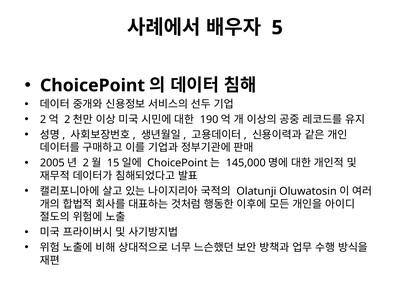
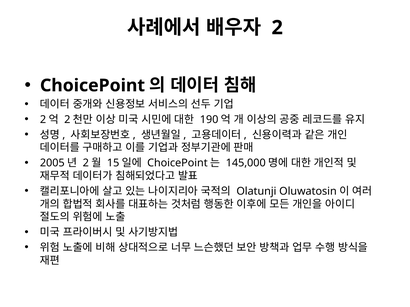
5: 5 -> 2 (277, 28)
